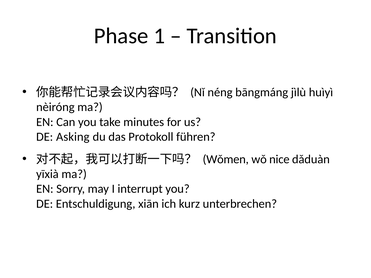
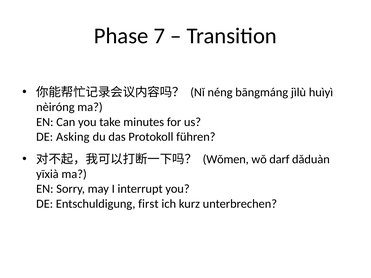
1: 1 -> 7 (159, 36)
nice: nice -> darf (279, 159)
xiān: xiān -> first (148, 204)
